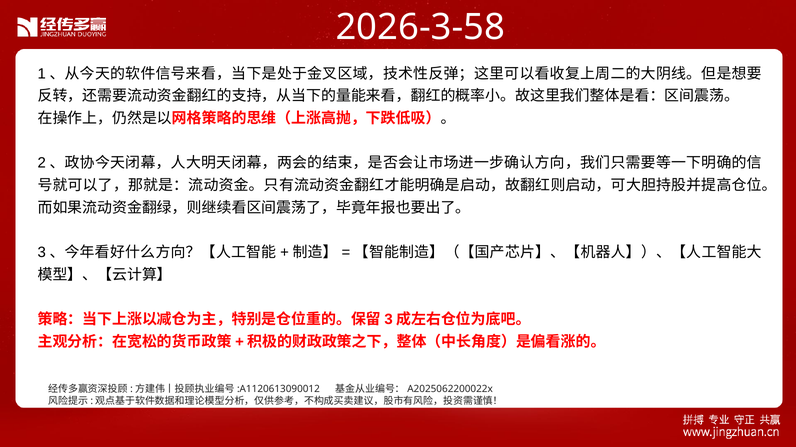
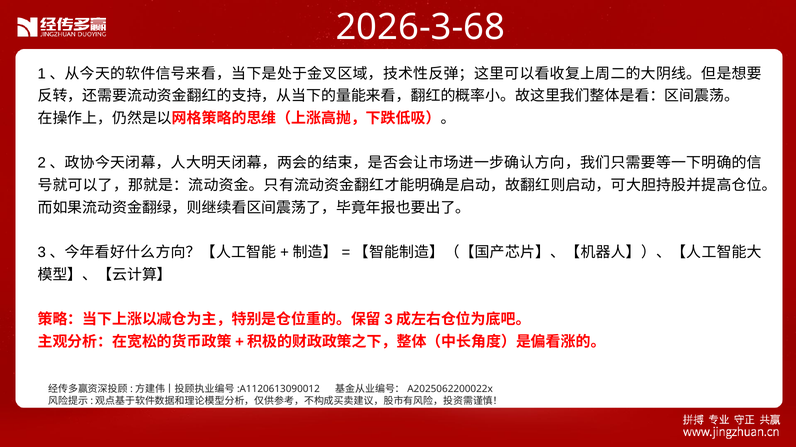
2026-3-58: 2026-3-58 -> 2026-3-68 (420, 27)
